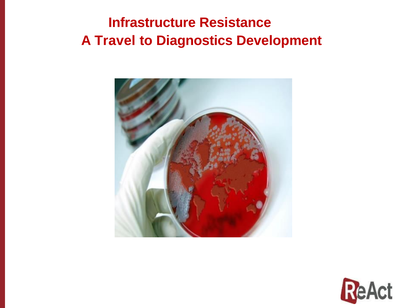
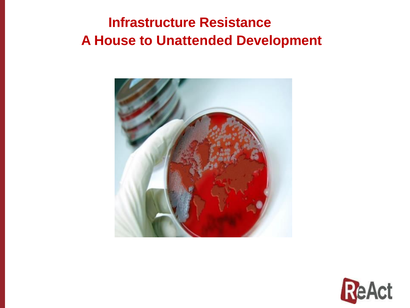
Travel: Travel -> House (115, 40)
Diagnostics: Diagnostics -> Unattended (194, 40)
